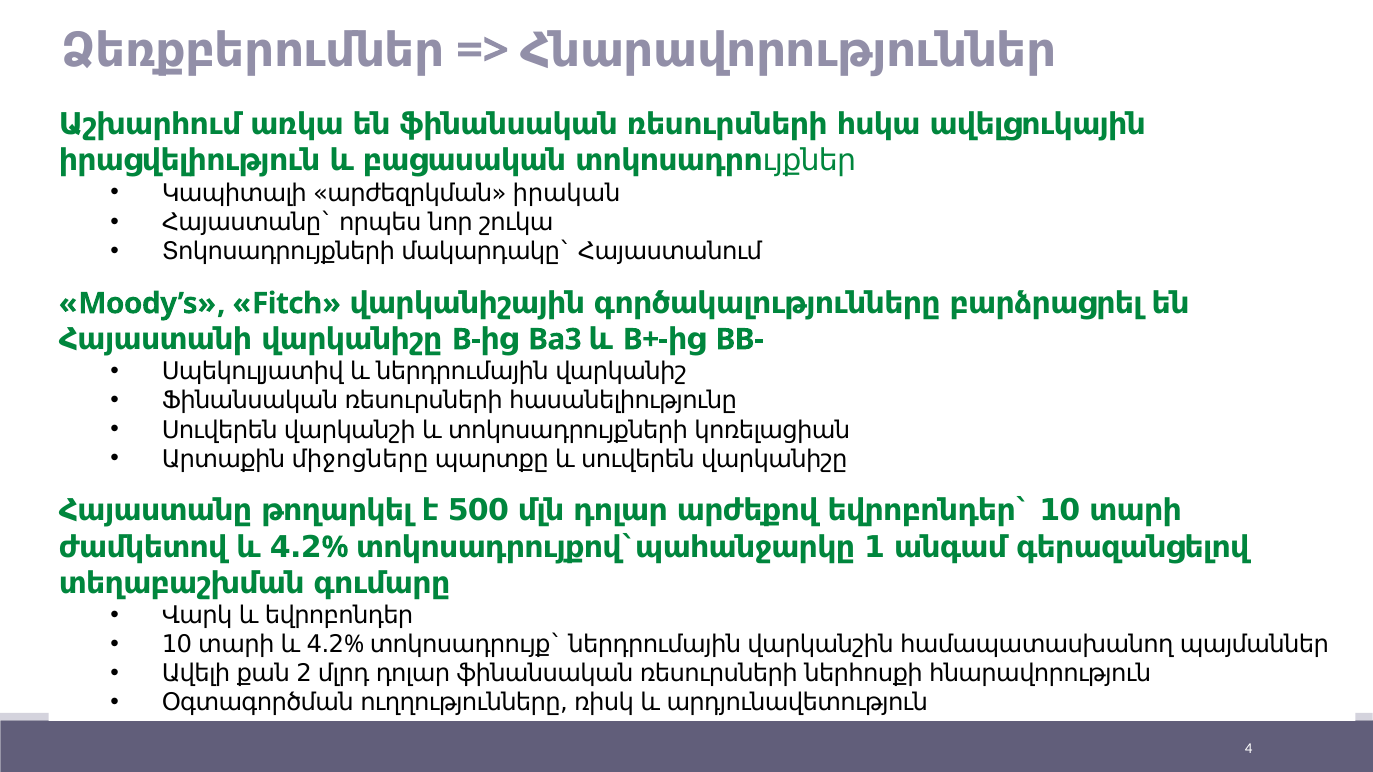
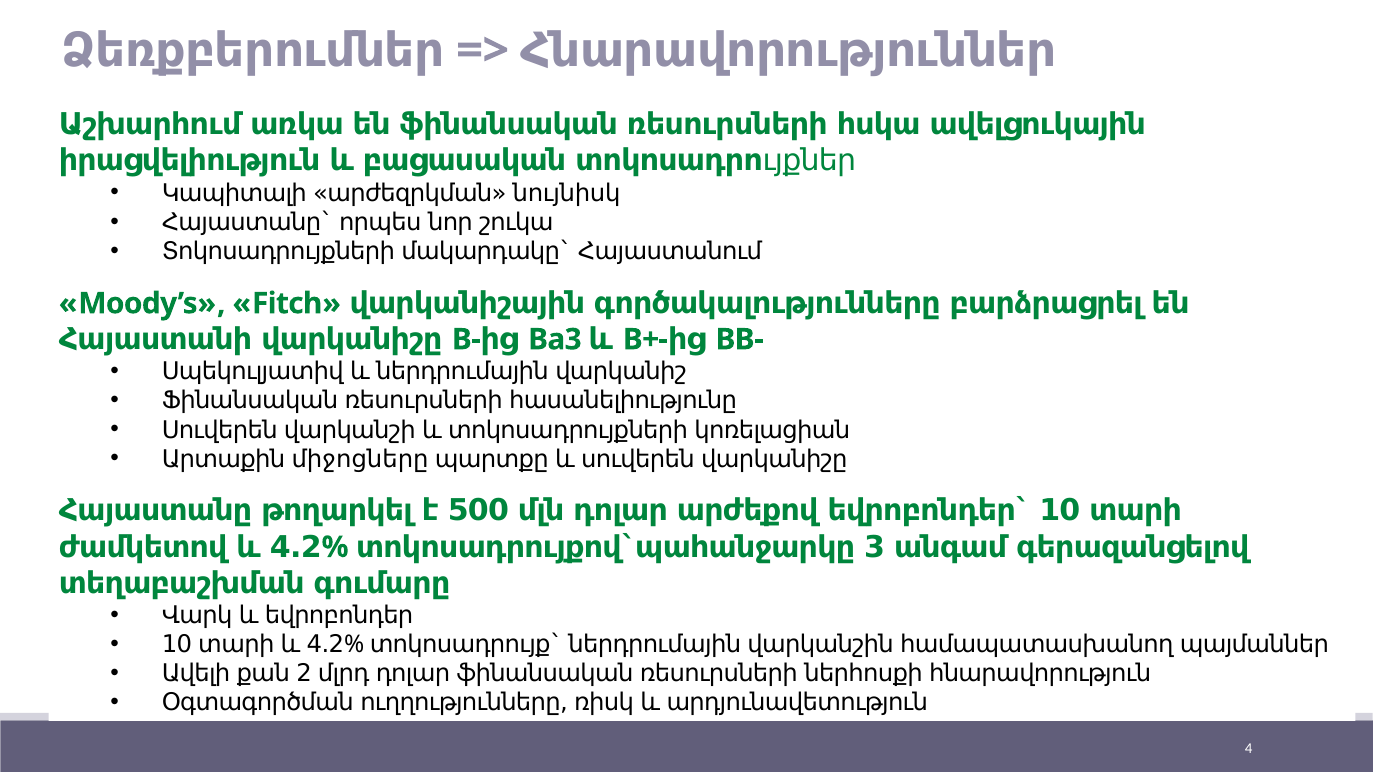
իրական: իրական -> նույնիսկ (567, 193)
1: 1 -> 3 (875, 547)
